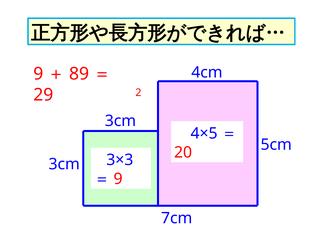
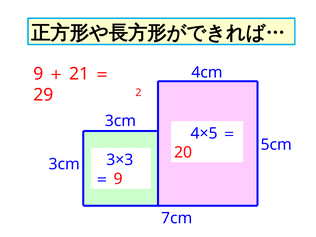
89: 89 -> 21 (79, 74)
